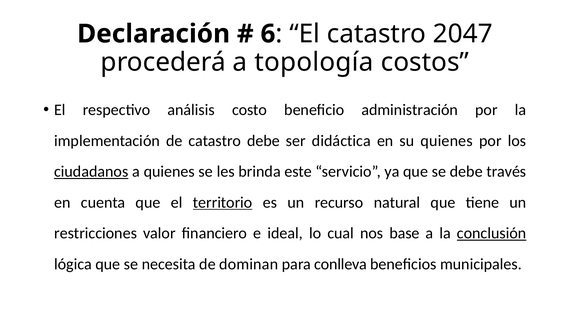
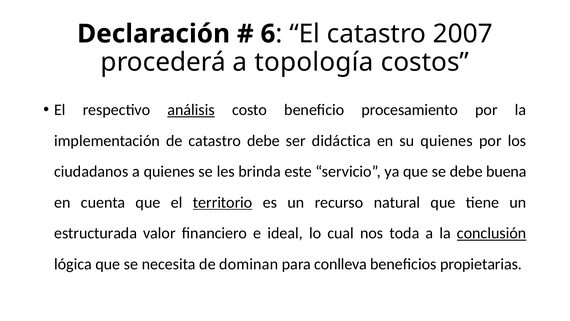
2047: 2047 -> 2007 (463, 34)
análisis underline: none -> present (191, 110)
administración: administración -> procesamiento (410, 110)
ciudadanos underline: present -> none (91, 171)
través: través -> buena (506, 171)
restricciones: restricciones -> estructurada (96, 233)
base: base -> toda (404, 233)
municipales: municipales -> propietarias (481, 264)
